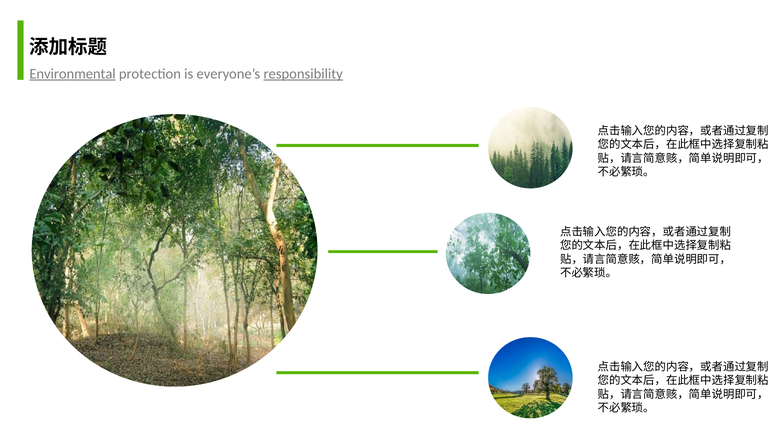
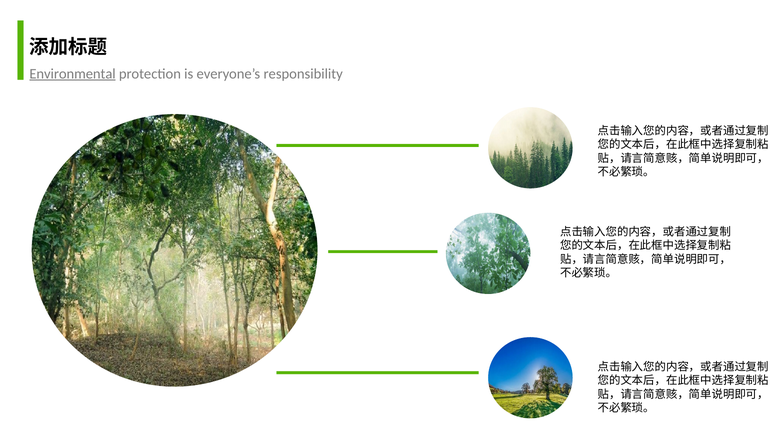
responsibility underline: present -> none (303, 74)
